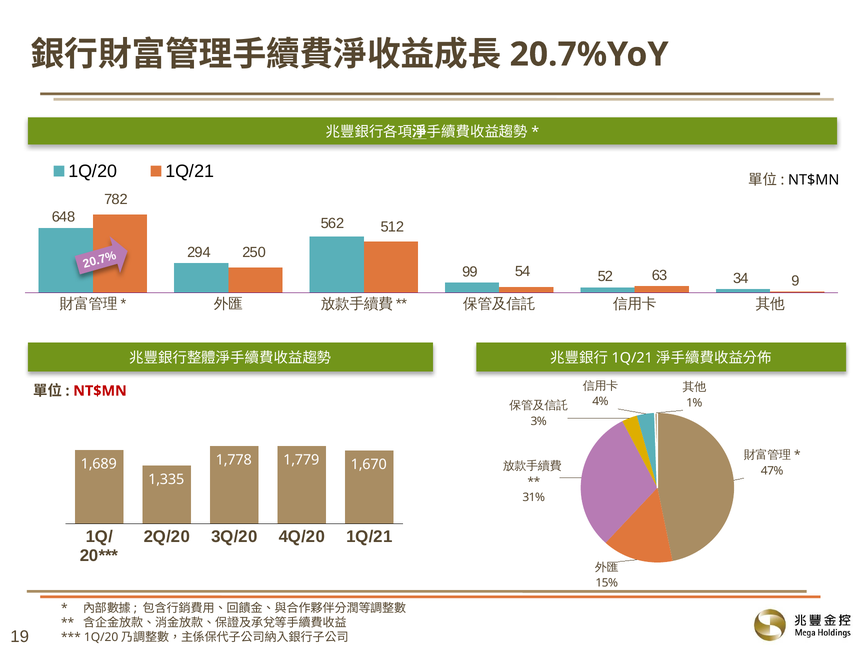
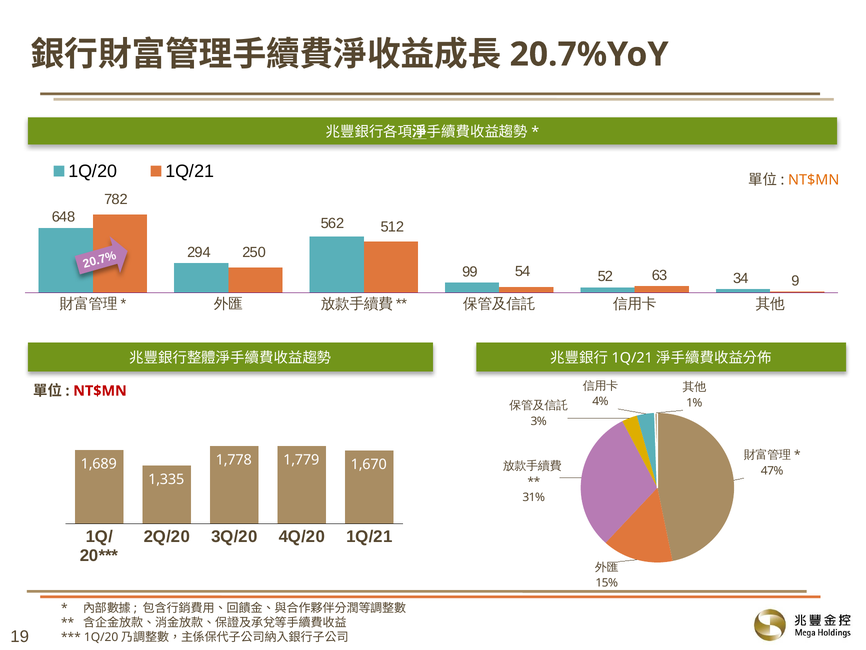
NT$MN colour: black -> orange (814, 180)
